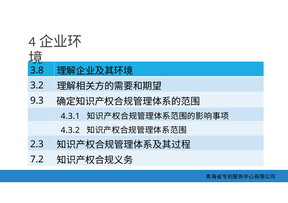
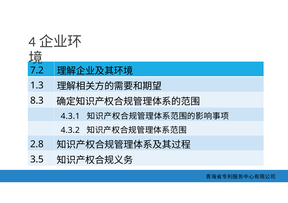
3.8: 3.8 -> 7.2 (37, 70)
3.2: 3.2 -> 1.3 (37, 86)
9.3: 9.3 -> 8.3 (37, 101)
2.3: 2.3 -> 2.8 (37, 145)
7.2: 7.2 -> 3.5 (37, 160)
